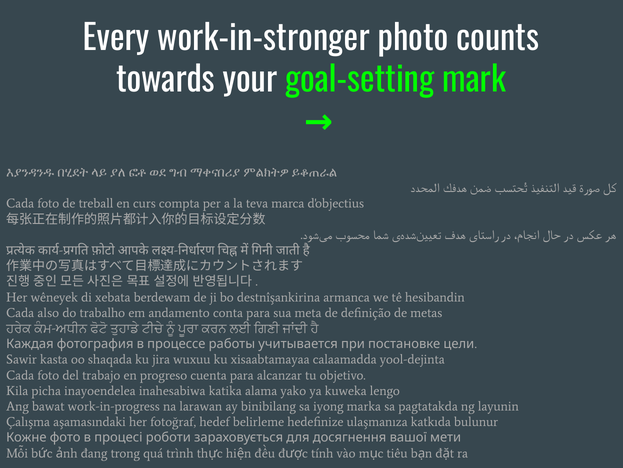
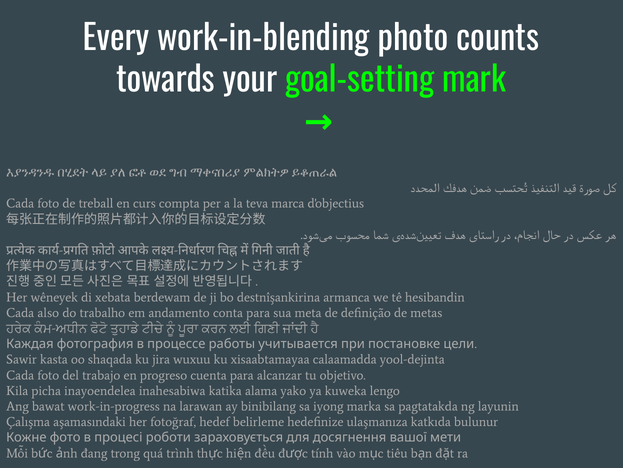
work-in-stronger: work-in-stronger -> work-in-blending (263, 39)
